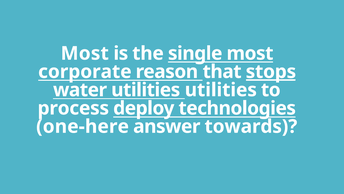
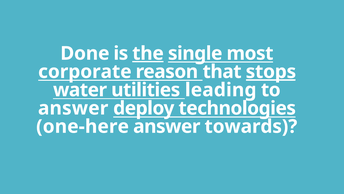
Most: Most -> Done (85, 53)
the underline: none -> present (148, 53)
utilities utilities: utilities -> leading (221, 90)
process: process -> answer (73, 108)
